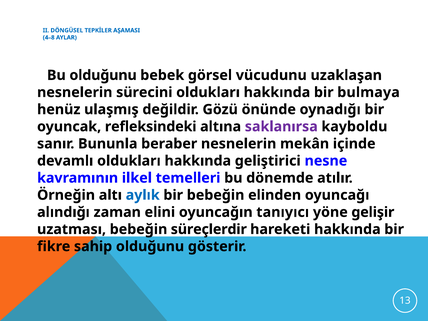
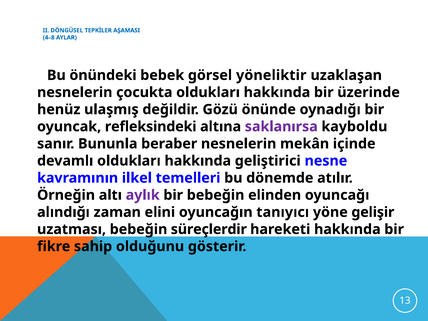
Bu olduğunu: olduğunu -> önündeki (103, 75)
vücudunu: vücudunu -> yöneliktir (271, 75)
sürecini: sürecini -> çocukta (144, 92)
bulmaya: bulmaya -> üzerinde (369, 92)
aylık colour: blue -> purple (143, 195)
